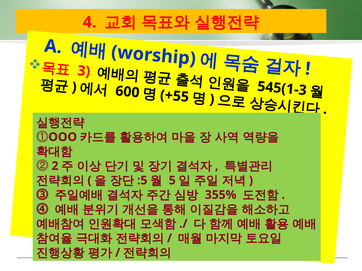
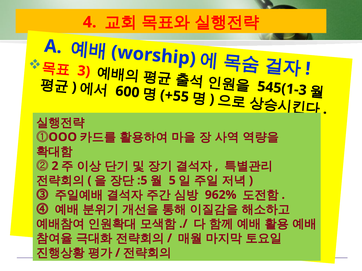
355%: 355% -> 962% (221, 195)
